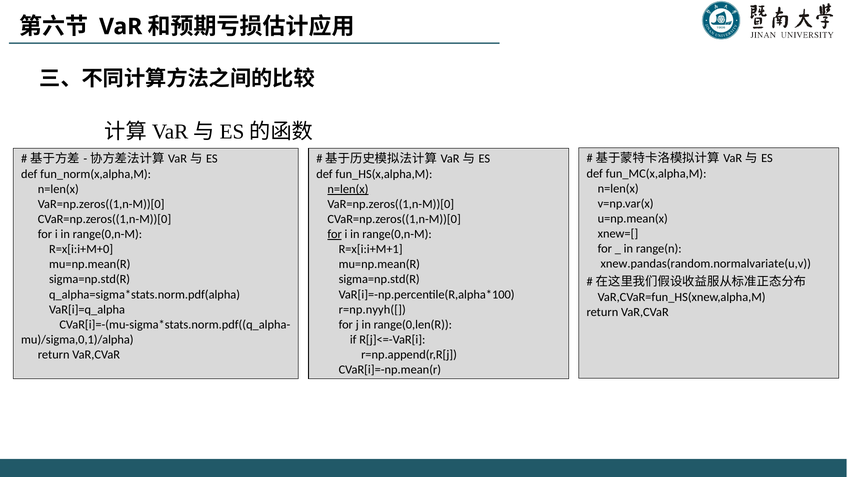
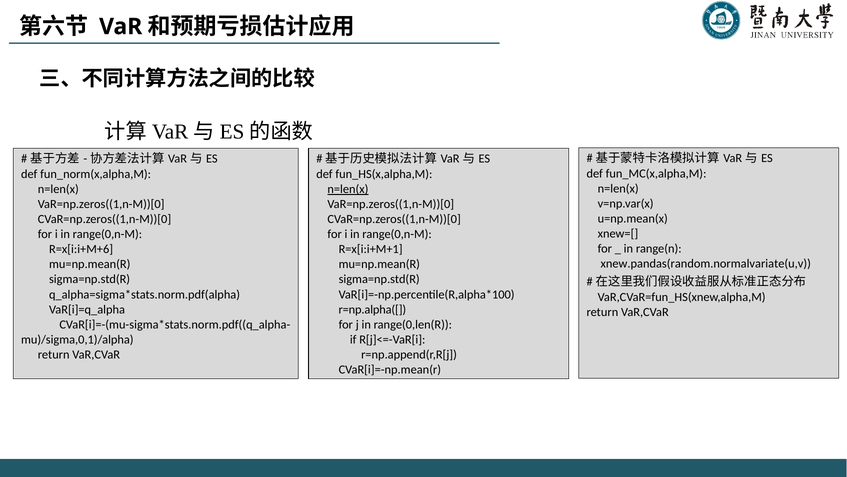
for underline: present -> none (335, 234)
R=x[i:i+M+0: R=x[i:i+M+0 -> R=x[i:i+M+6 (81, 249)
r=np.nyyh([: r=np.nyyh([ -> r=np.alpha([ (372, 309)
